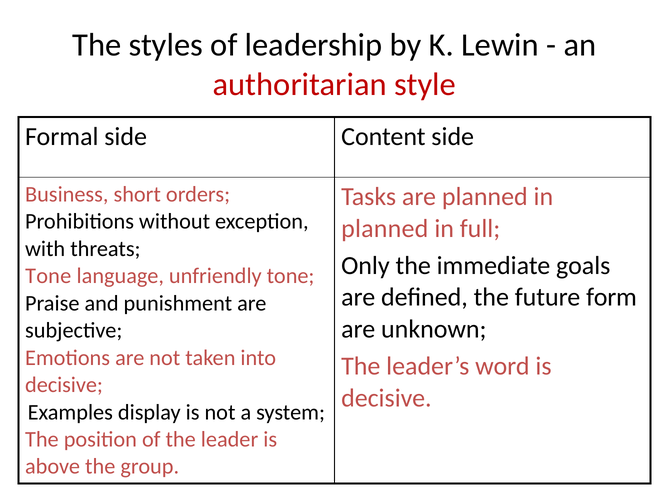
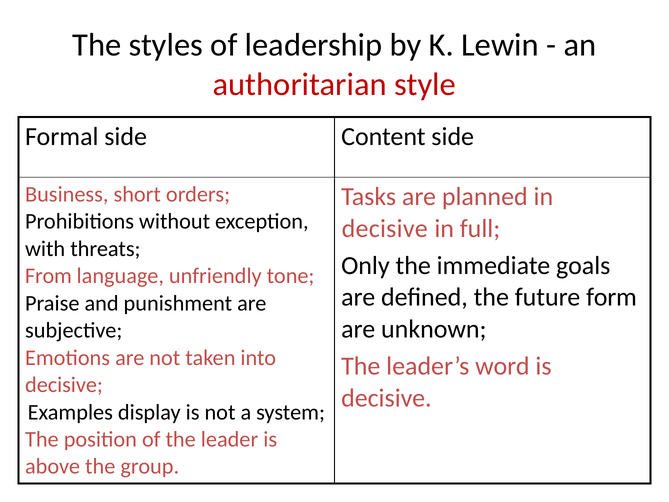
planned: planned -> decisive (385, 228)
Tone: Tone -> From (48, 276)
